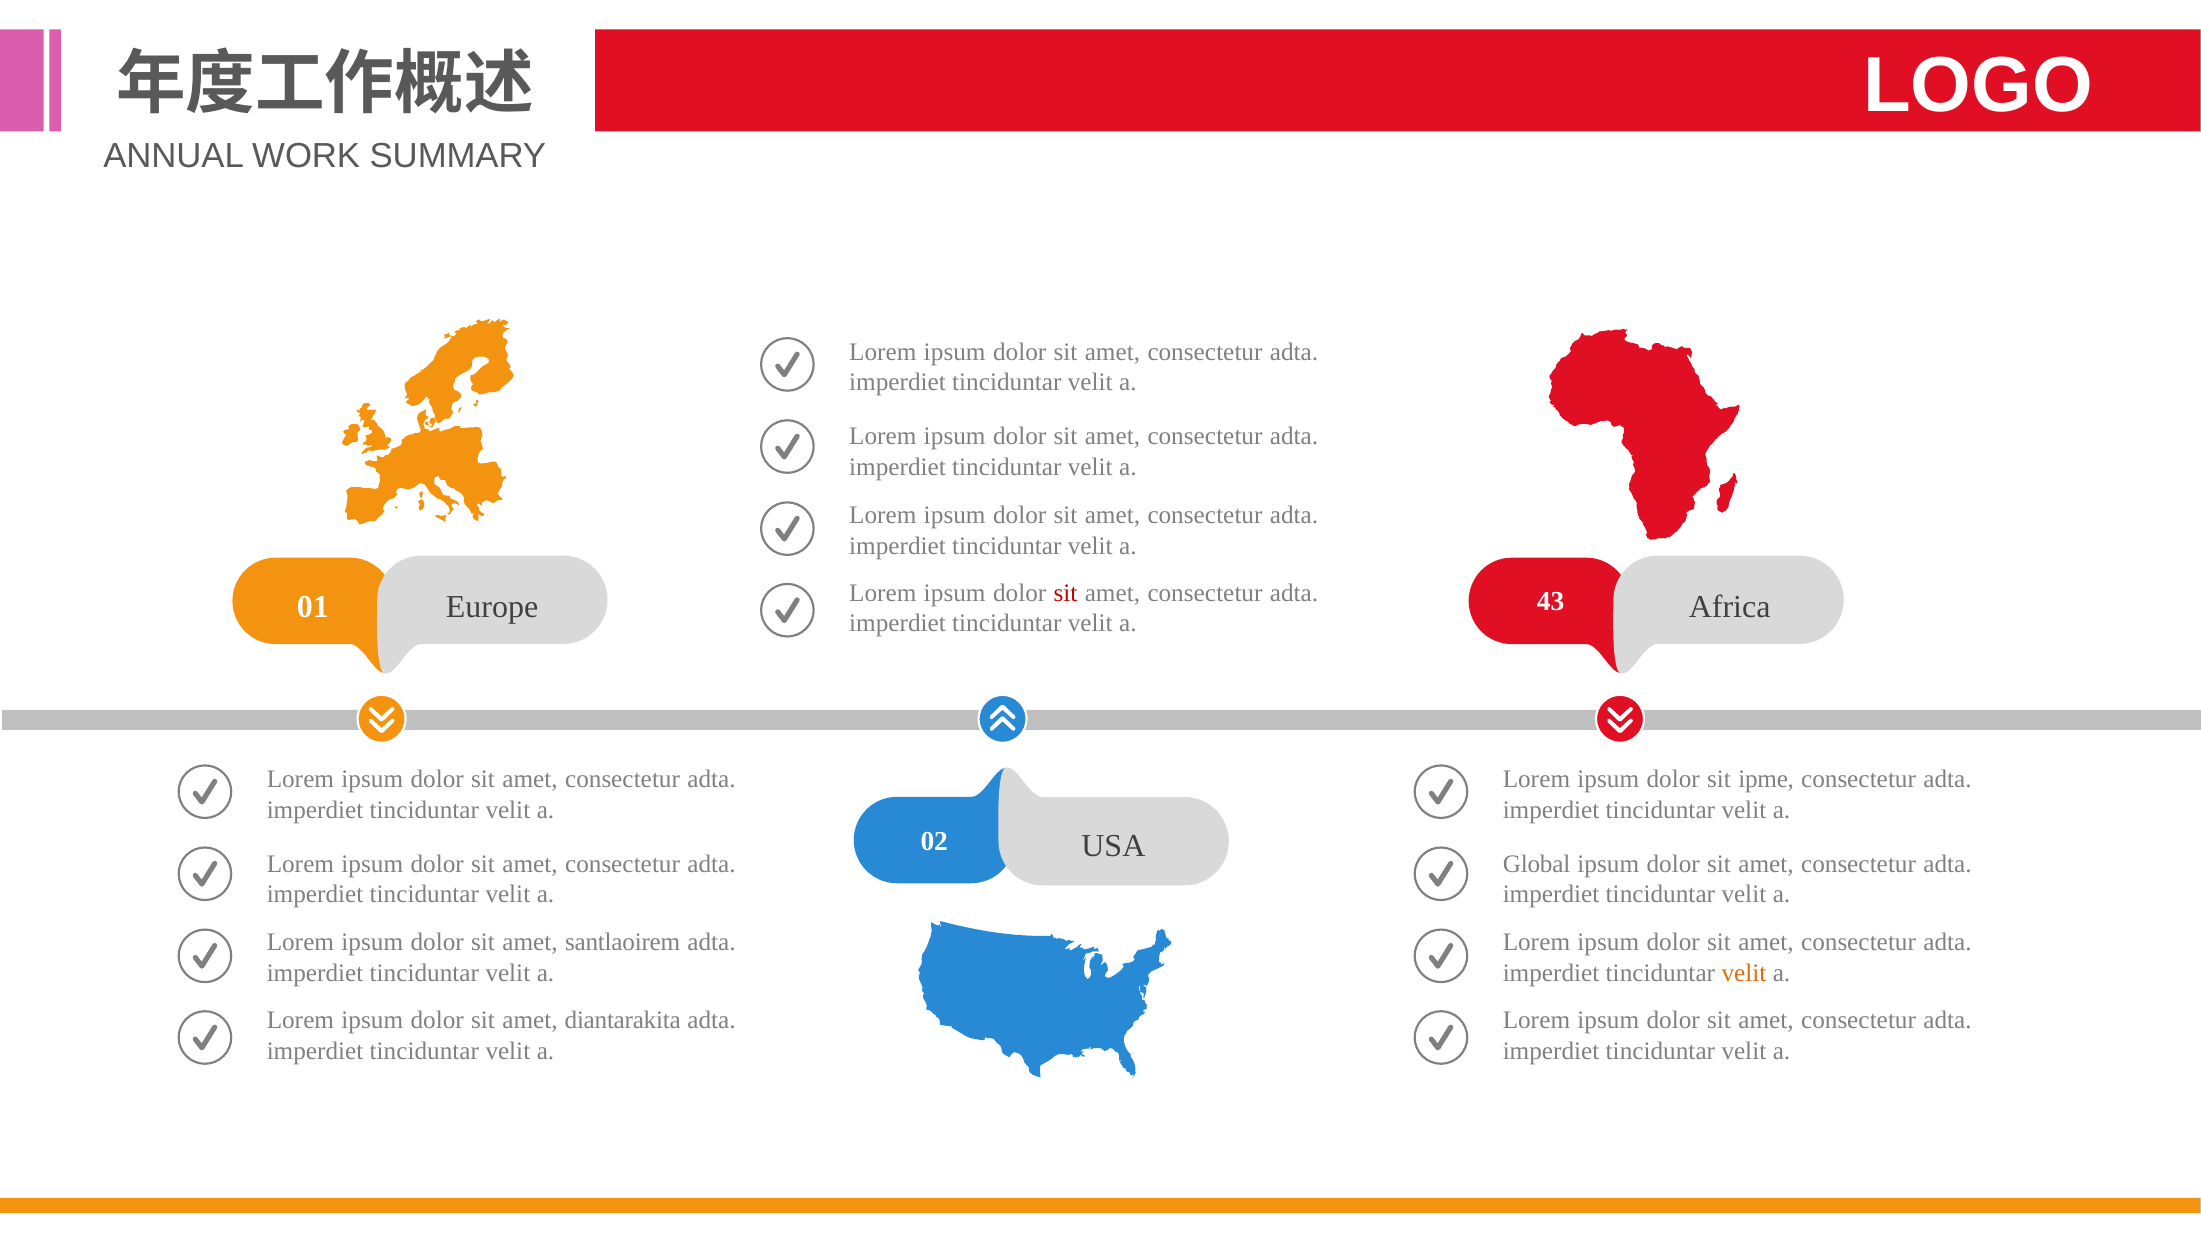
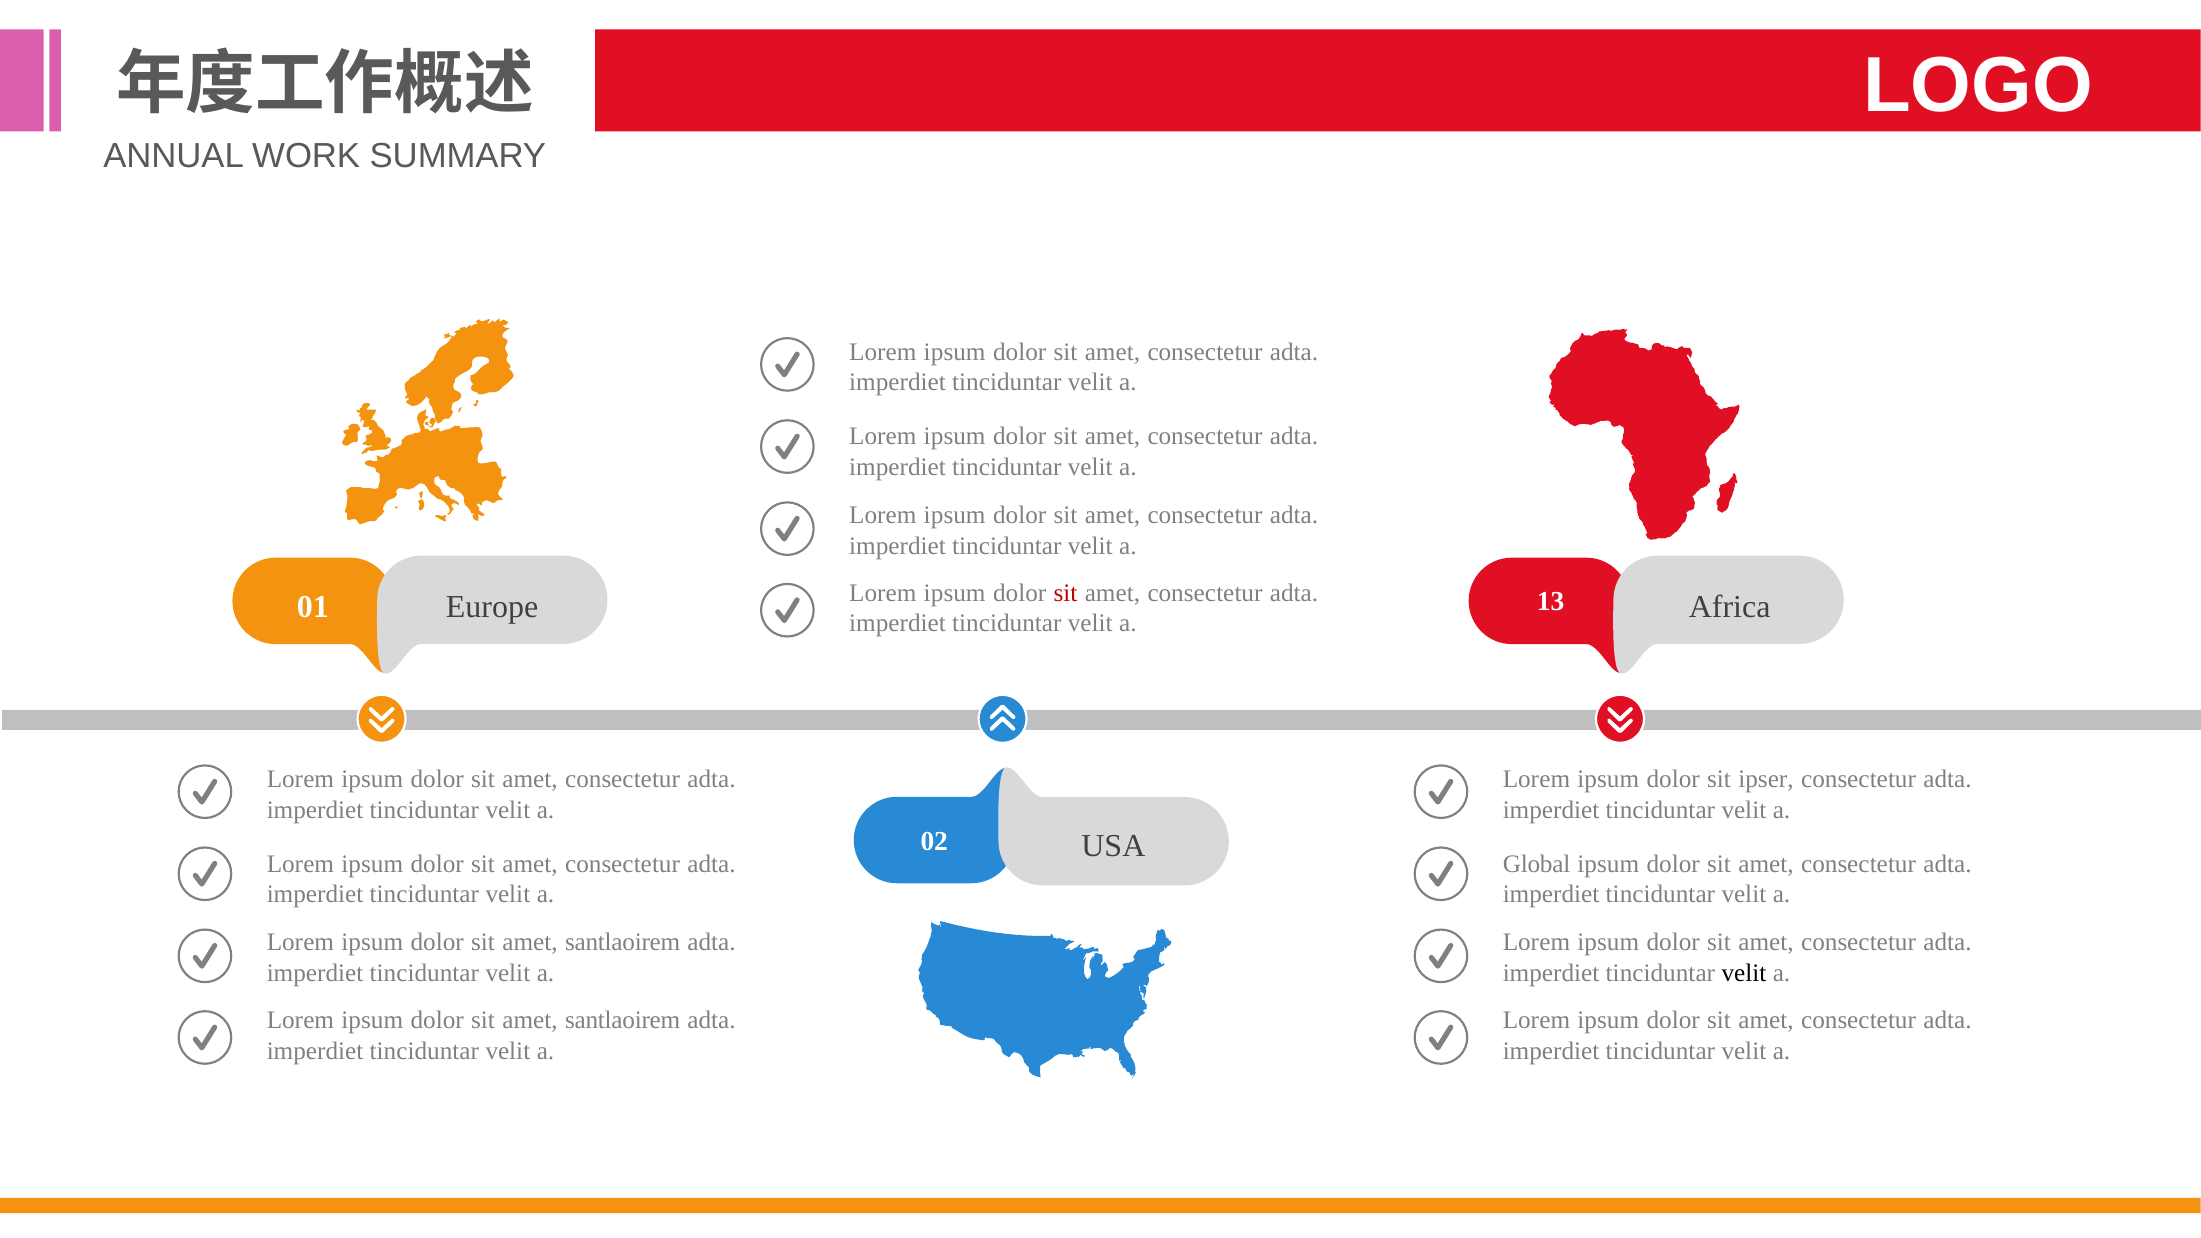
43: 43 -> 13 (1551, 602)
ipme: ipme -> ipser (1766, 779)
velit colour: orange -> black (1744, 973)
diantarakita: diantarakita -> santlaoirem (623, 1021)
